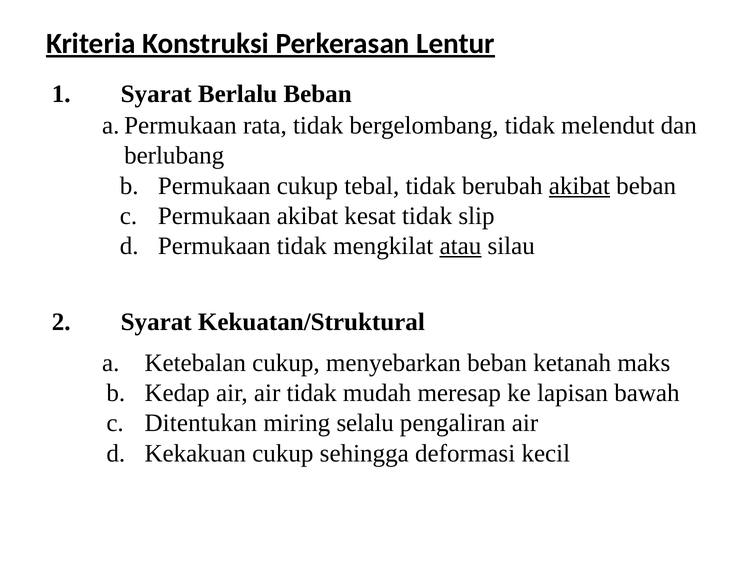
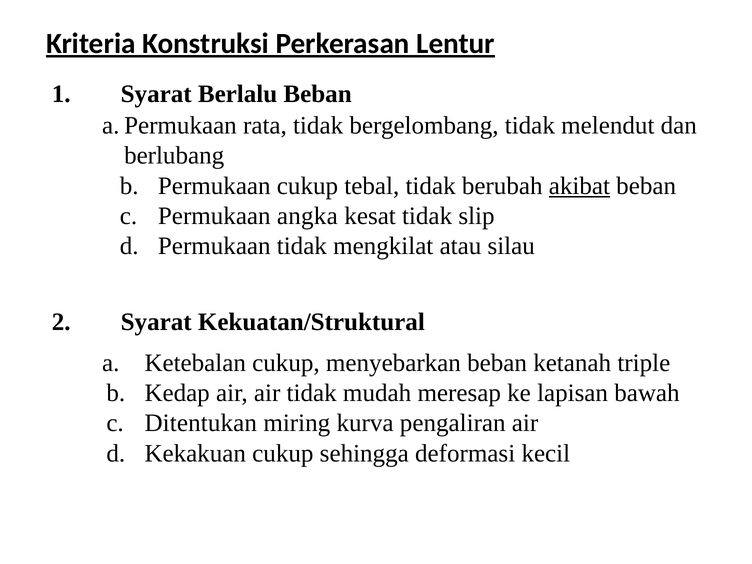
Permukaan akibat: akibat -> angka (307, 216)
atau underline: present -> none (460, 246)
maks: maks -> triple (644, 363)
selalu: selalu -> kurva (365, 423)
